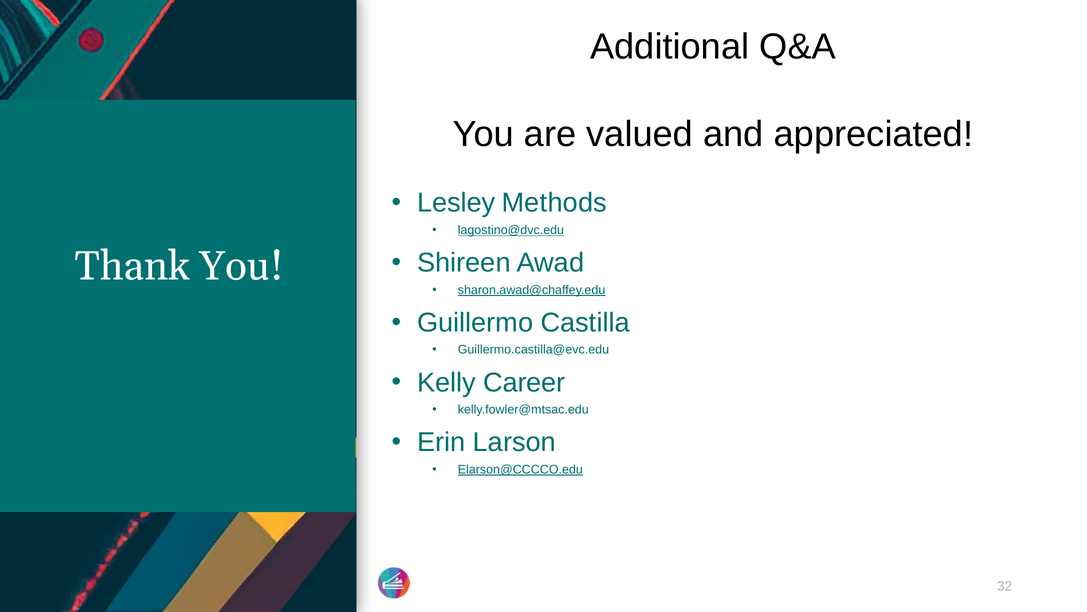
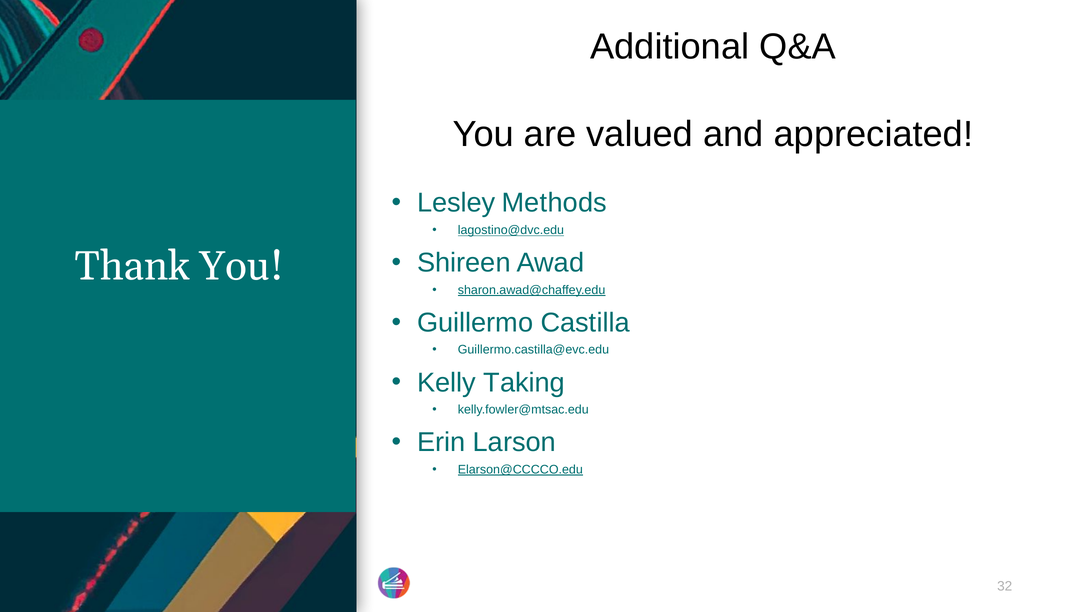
Career: Career -> Taking (524, 382)
